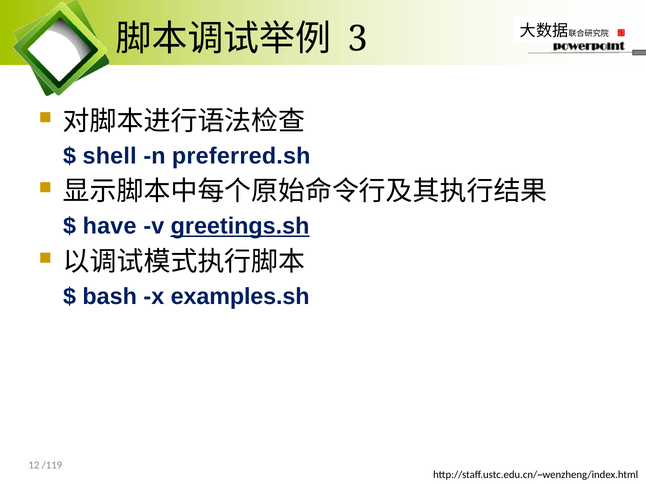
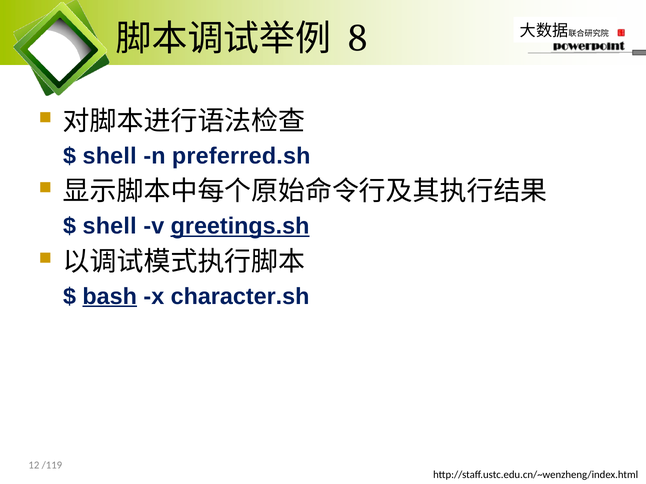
3: 3 -> 8 (358, 39)
have: have -> shell (110, 226)
bash underline: none -> present (110, 297)
examples.sh: examples.sh -> character.sh (240, 297)
